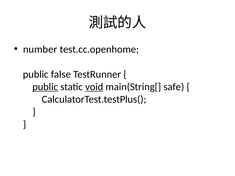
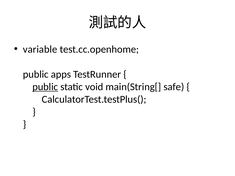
number: number -> variable (40, 49)
false: false -> apps (61, 74)
void underline: present -> none (94, 87)
